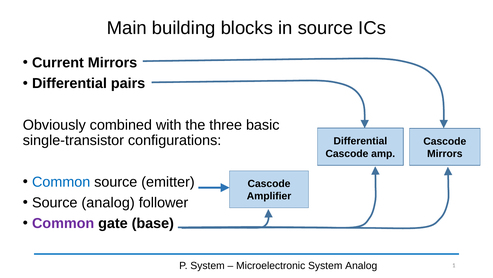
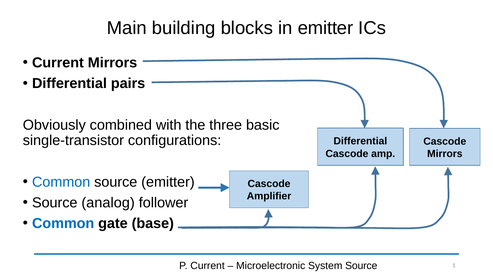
in source: source -> emitter (325, 28)
Common colour: purple -> blue (63, 223)
P System: System -> Current (208, 265)
System Analog: Analog -> Source (361, 265)
